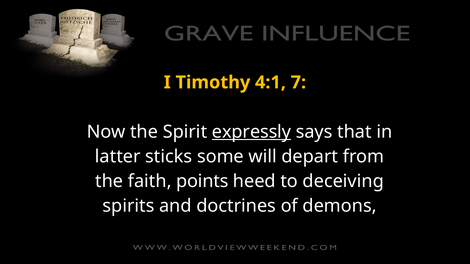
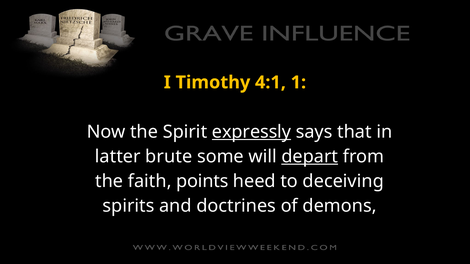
7: 7 -> 1 (298, 82)
sticks: sticks -> brute (169, 157)
depart underline: none -> present (310, 157)
